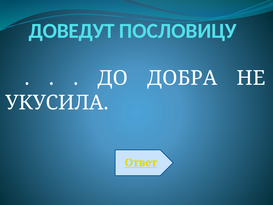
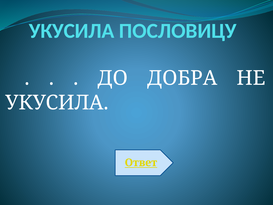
ДОВЕДУТ: ДОВЕДУТ -> УКУСИЛА (72, 31)
